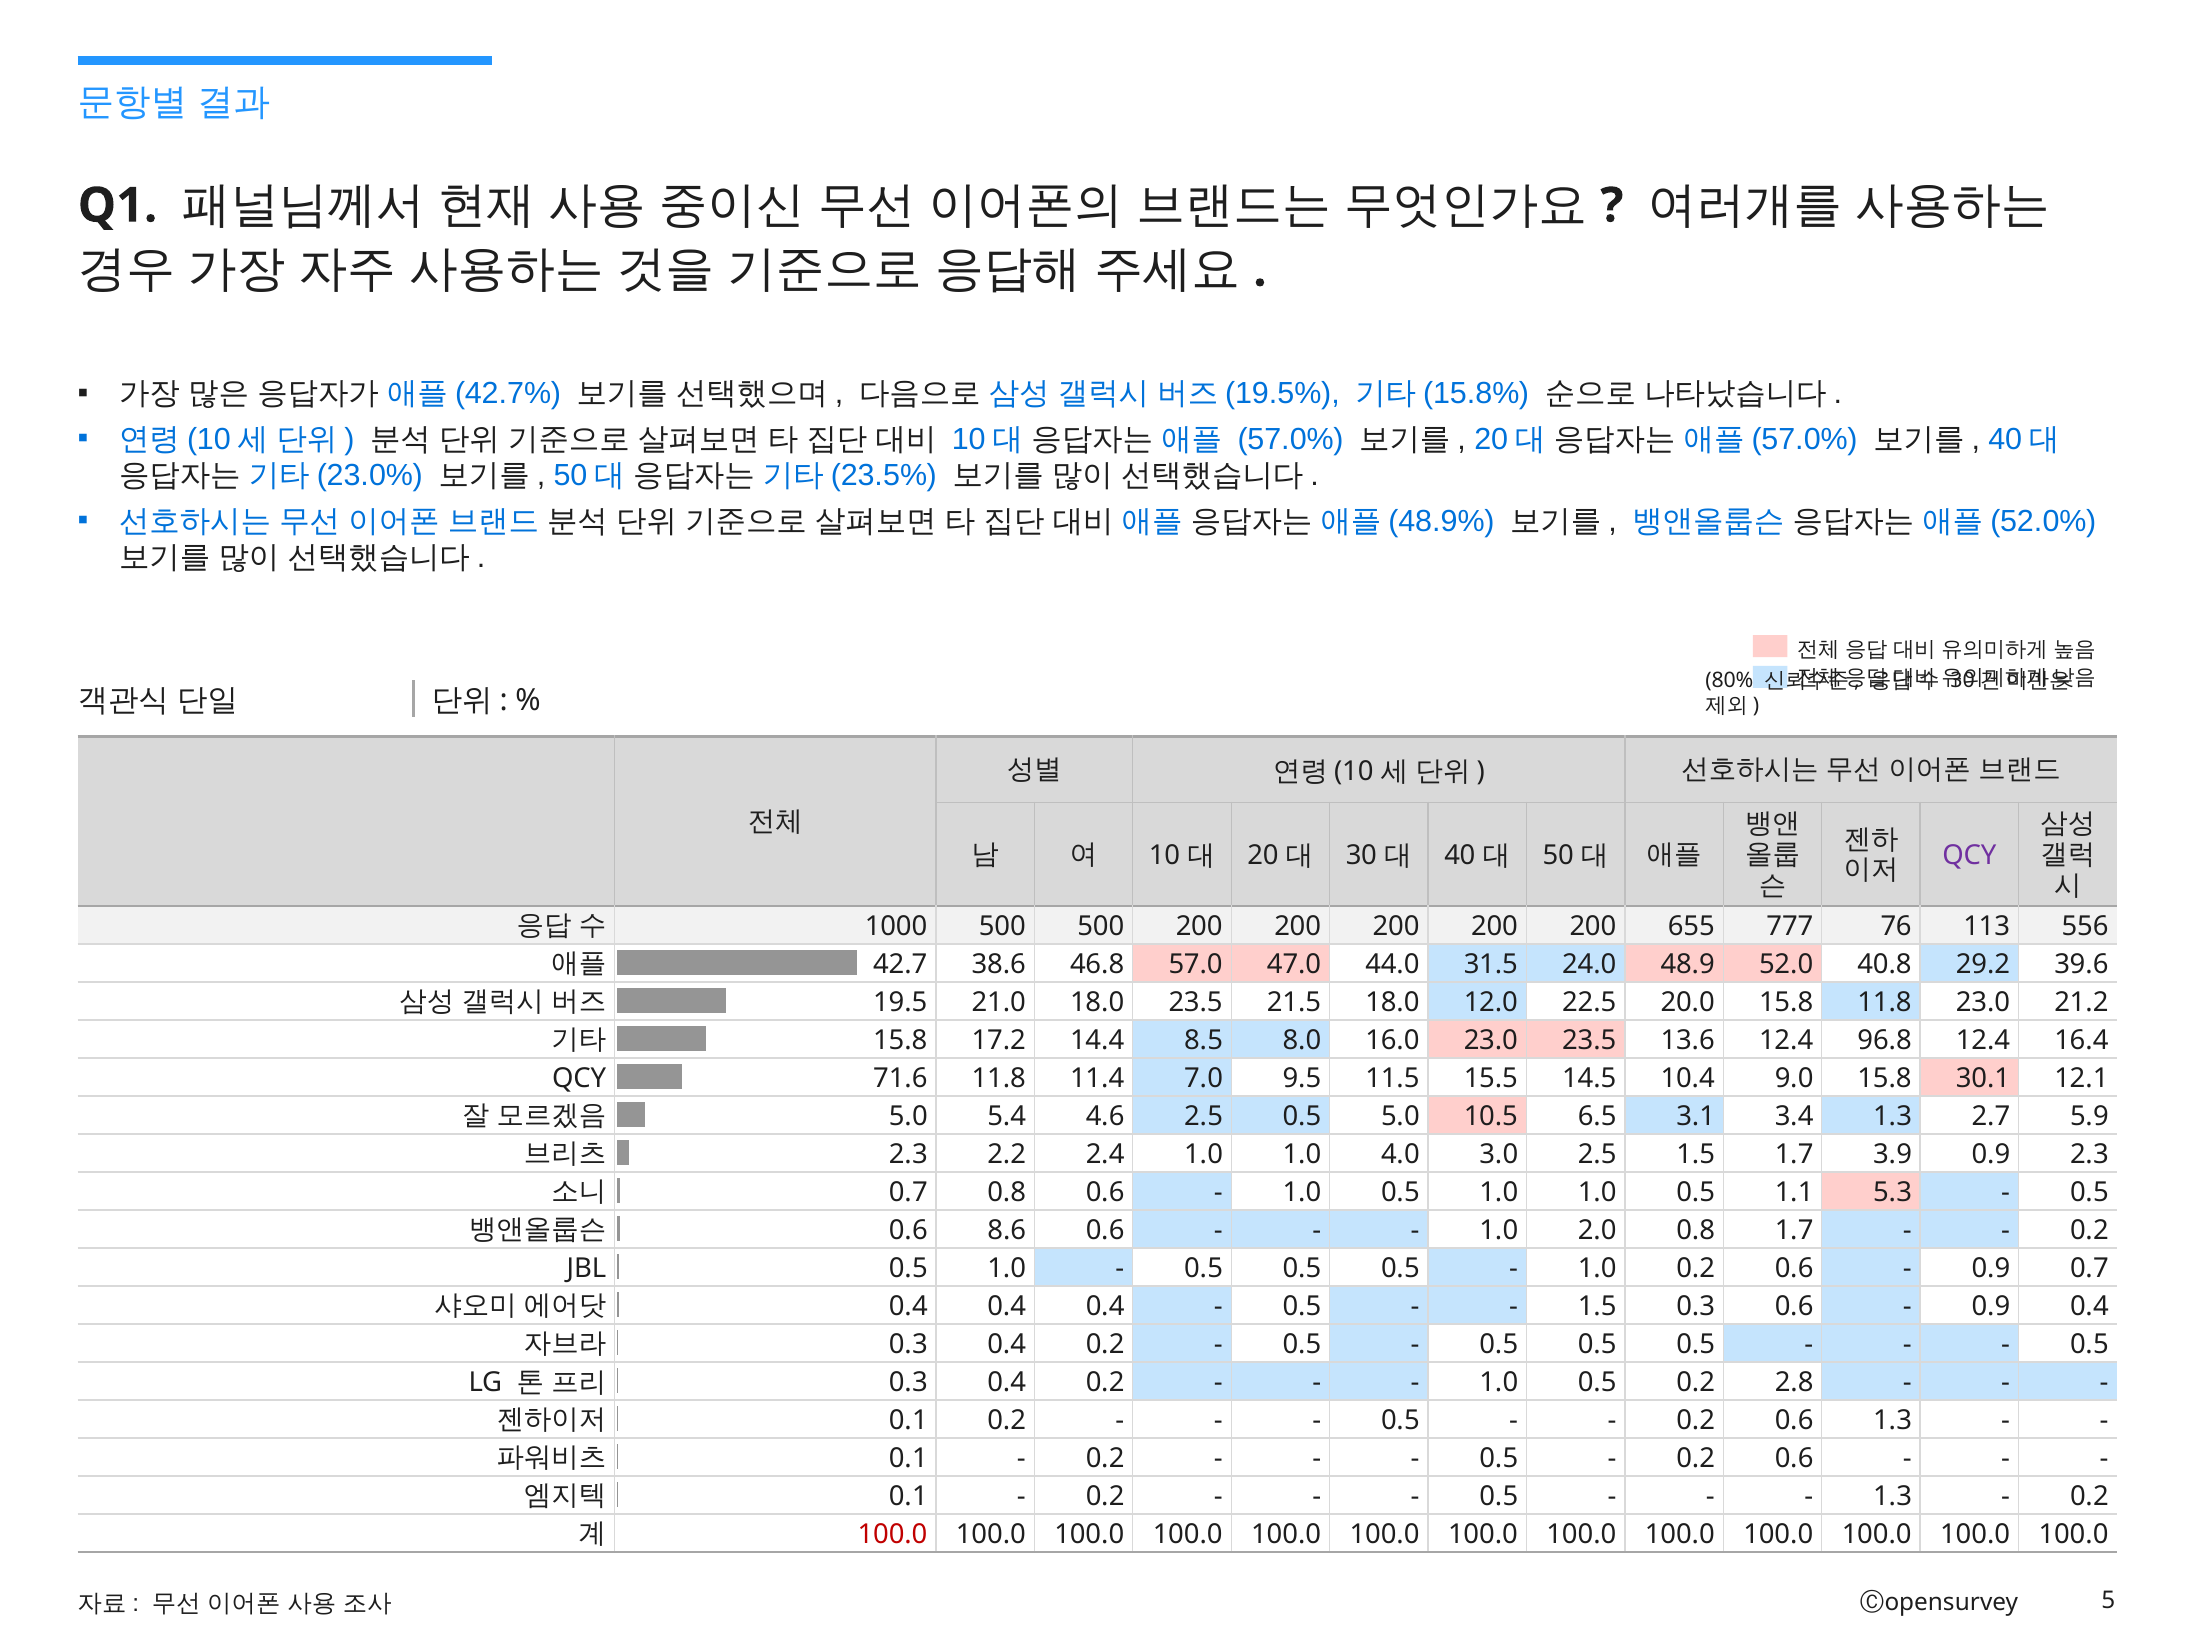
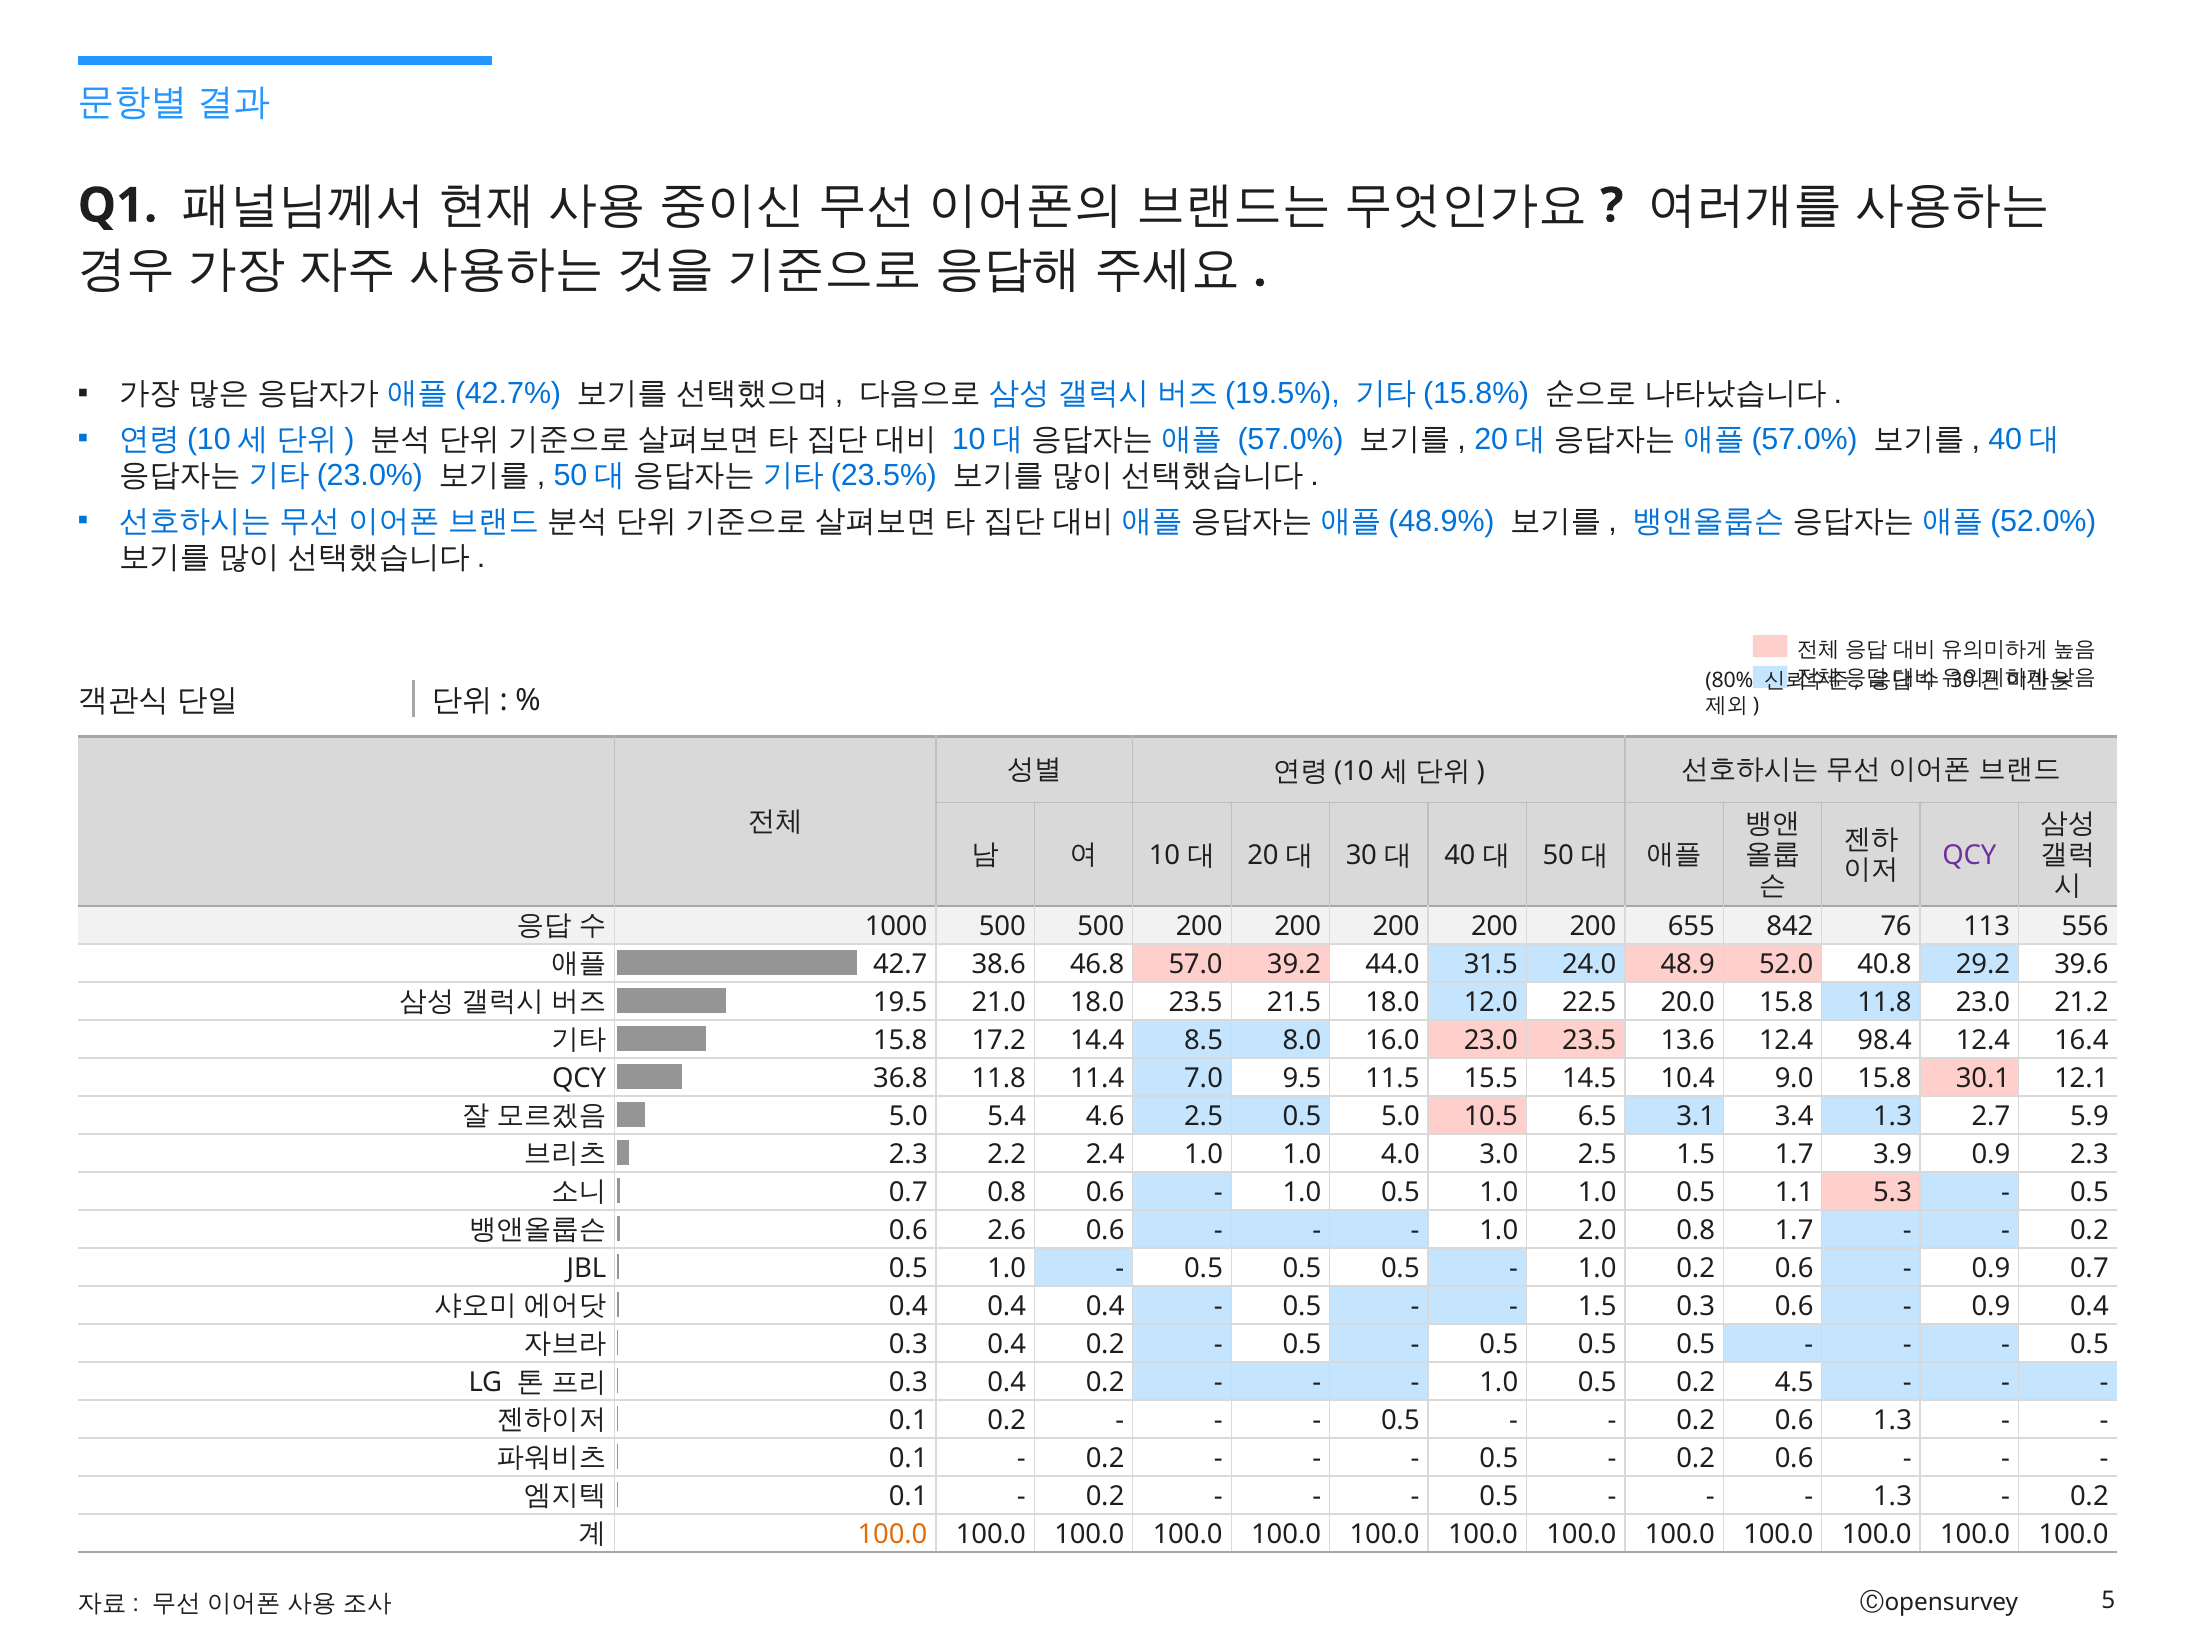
777: 777 -> 842 (1790, 926)
47.0: 47.0 -> 39.2 (1294, 964)
96.8: 96.8 -> 98.4 (1885, 1040)
71.6: 71.6 -> 36.8 (900, 1078)
8.6: 8.6 -> 2.6 (1007, 1230)
2.8: 2.8 -> 4.5 (1794, 1382)
100.0 colour: red -> orange (892, 1534)
